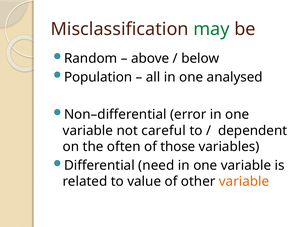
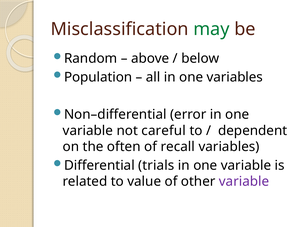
one analysed: analysed -> variables (235, 77)
those: those -> recall (178, 147)
need: need -> trials (156, 166)
variable colour: orange -> purple (244, 182)
